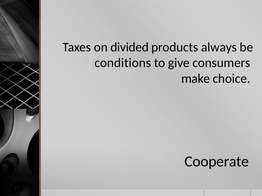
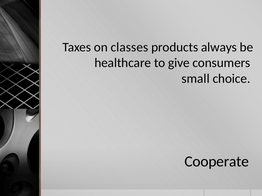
divided: divided -> classes (129, 47)
conditions: conditions -> healthcare (123, 63)
make: make -> small (196, 79)
